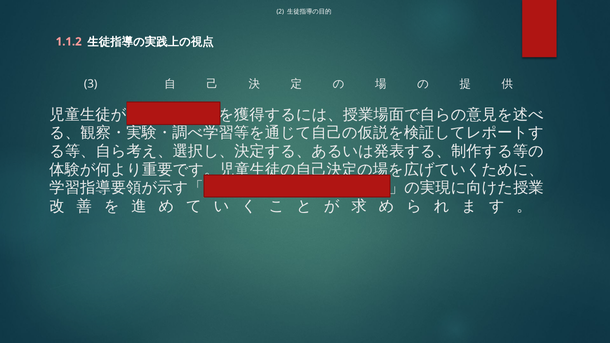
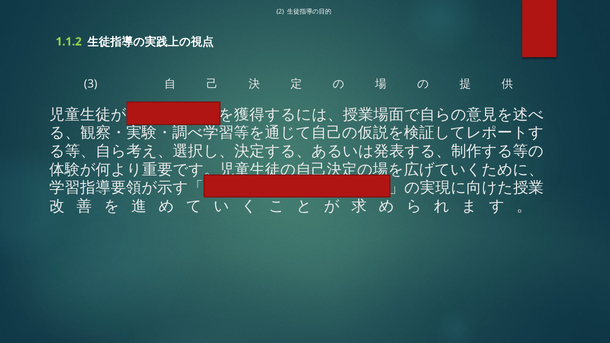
1.1.2 colour: pink -> light green (69, 42)
